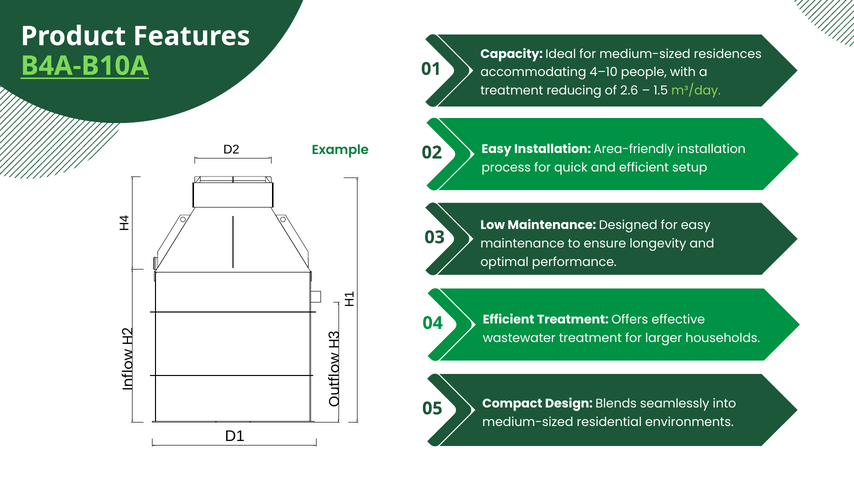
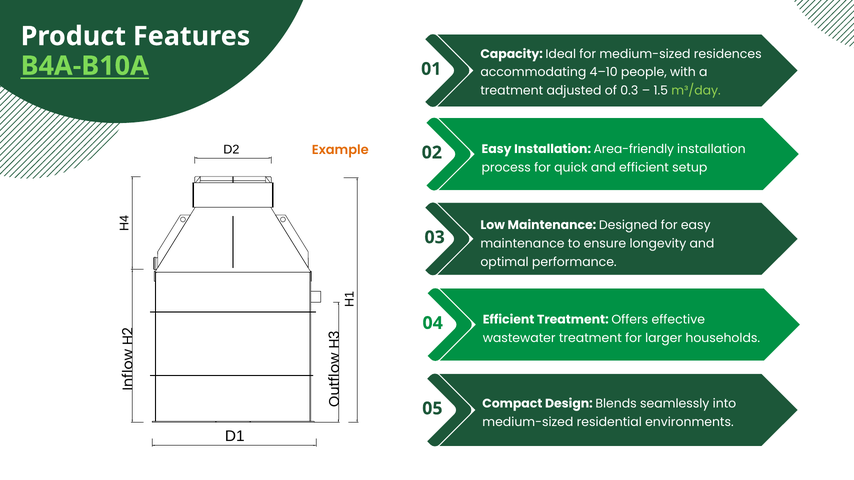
reducing: reducing -> adjusted (574, 91)
2.6: 2.6 -> 0.3 (629, 91)
Example colour: green -> orange (340, 150)
